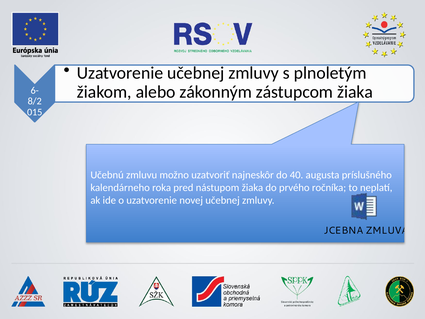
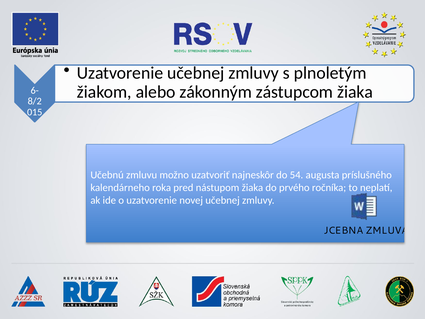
40: 40 -> 54 (297, 175)
